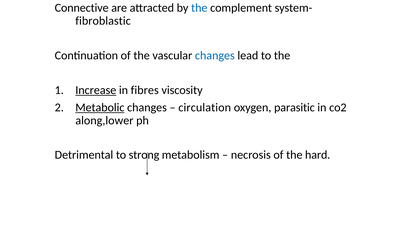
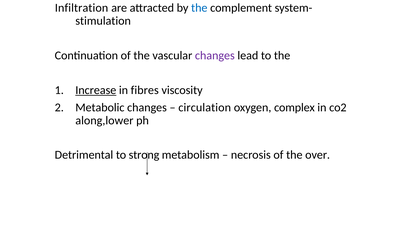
Connective: Connective -> Infiltration (82, 8)
fibroblastic: fibroblastic -> stimulation (103, 21)
changes colour: blue -> purple (215, 56)
Metabolic underline: present -> none (100, 108)
parasitic: parasitic -> complex (294, 108)
hard: hard -> over (318, 155)
